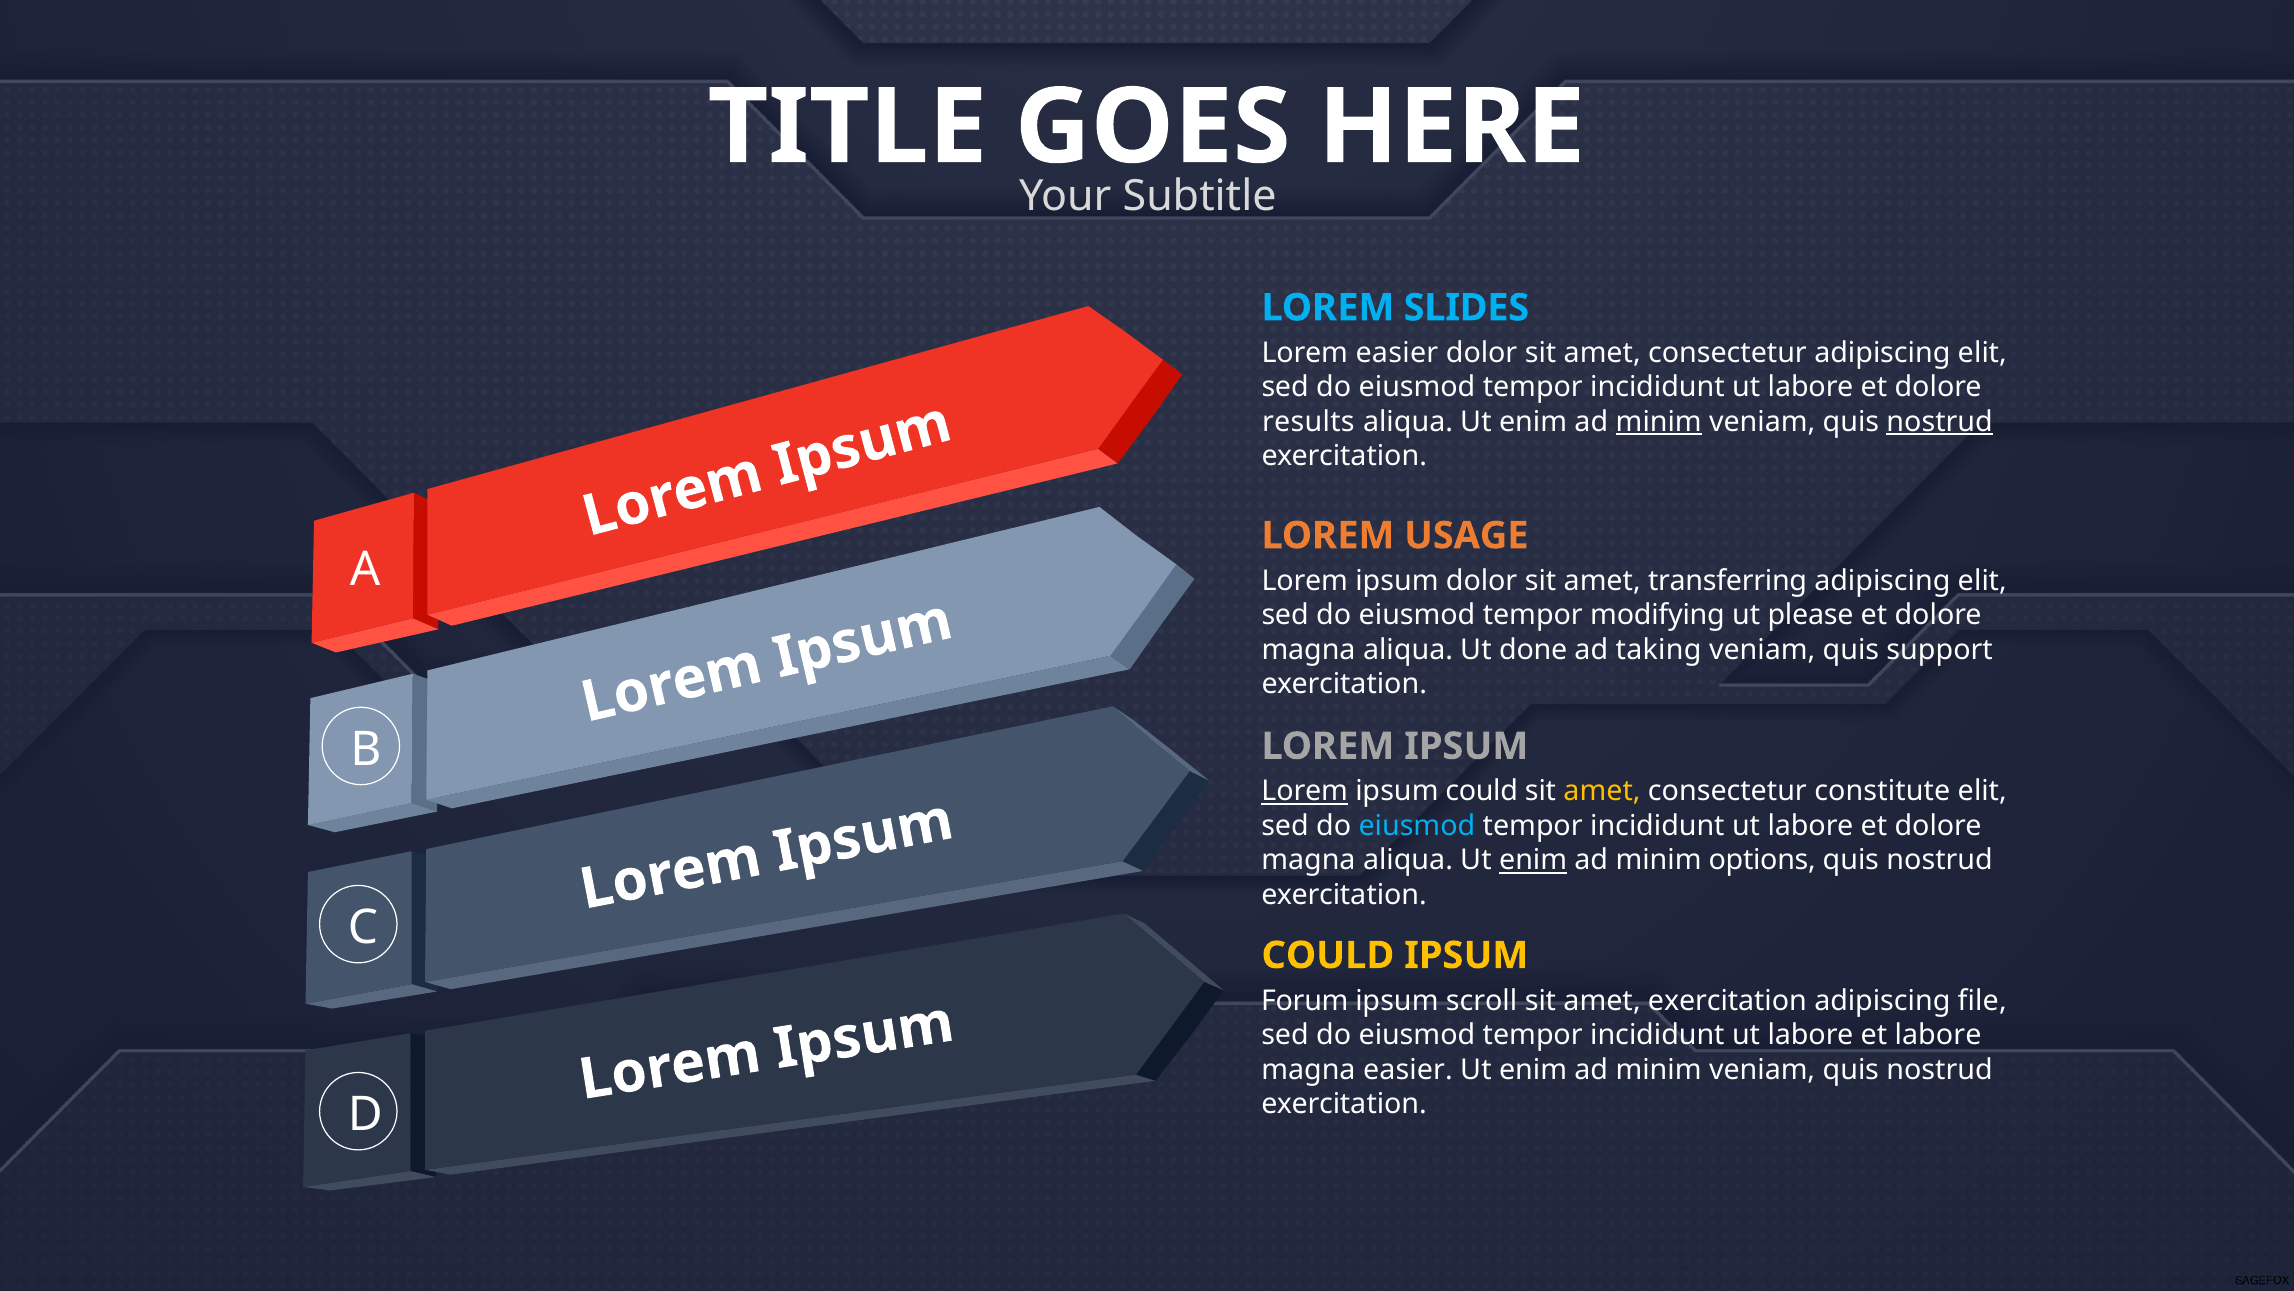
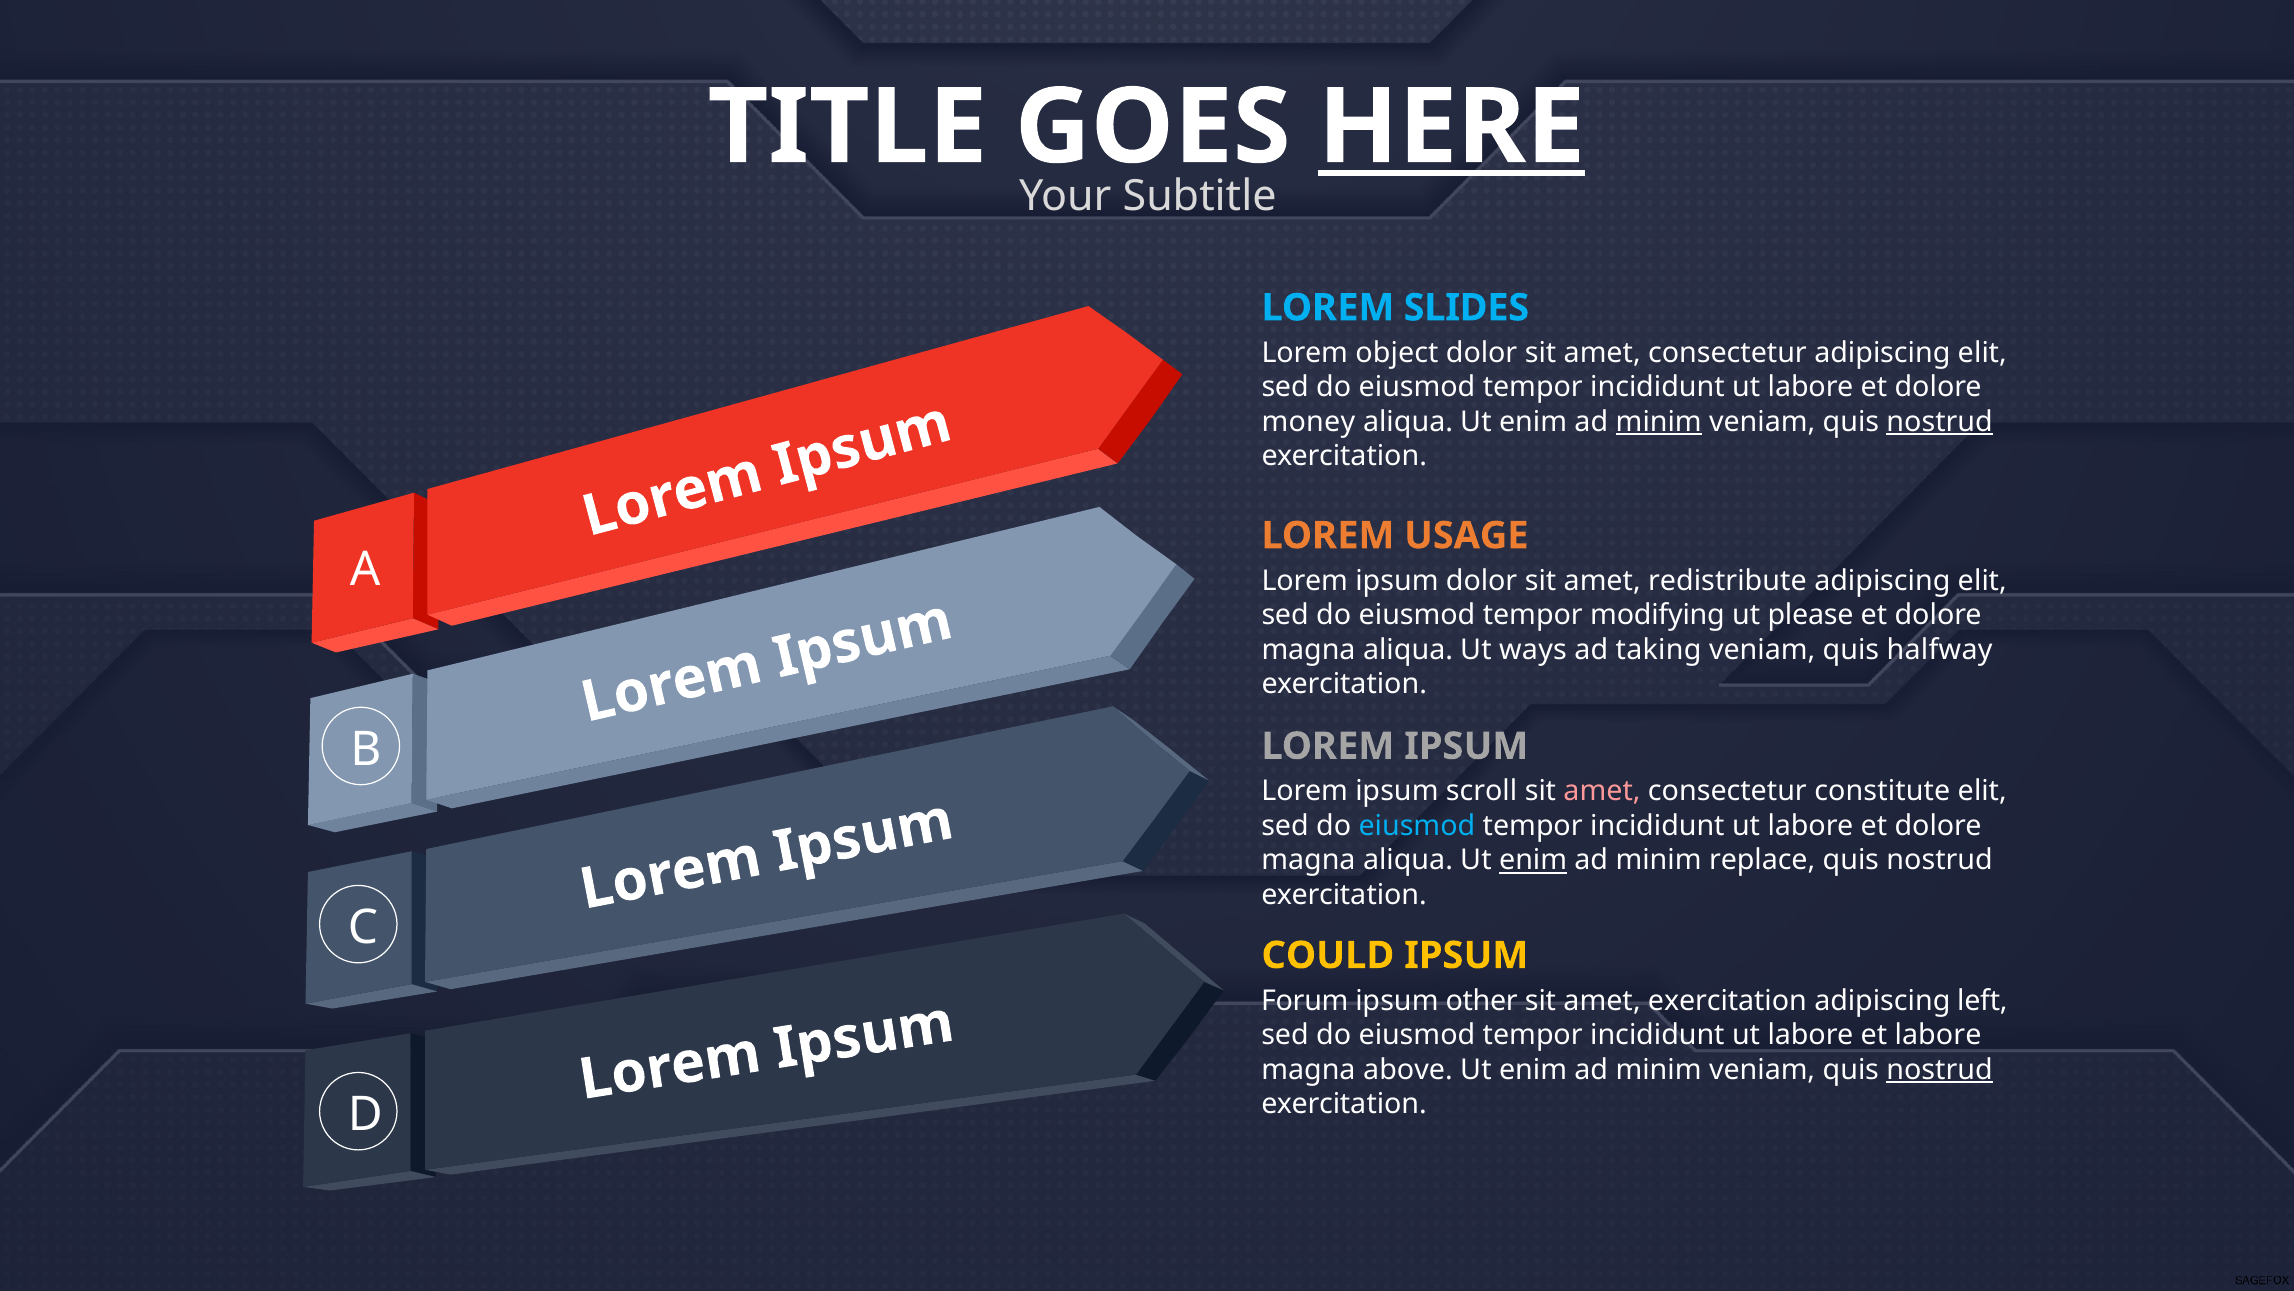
HERE underline: none -> present (1452, 127)
Lorem easier: easier -> object (1397, 353)
results: results -> money (1308, 422)
transferring: transferring -> redistribute (1727, 581)
done: done -> ways (1533, 649)
support: support -> halfway (1940, 649)
Lorem underline: present -> none (1305, 791)
ipsum could: could -> scroll (1481, 791)
amet colour: yellow -> pink (1602, 791)
options: options -> replace (1762, 860)
scroll: scroll -> other (1482, 1000)
file: file -> left (1982, 1000)
magna easier: easier -> above (1408, 1069)
nostrud underline: none -> present (1940, 1069)
